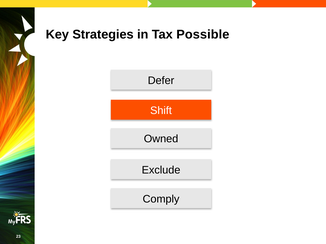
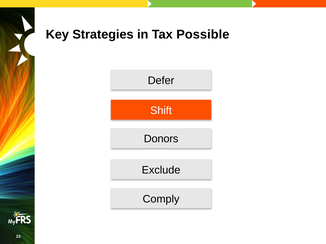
Owned: Owned -> Donors (161, 139)
